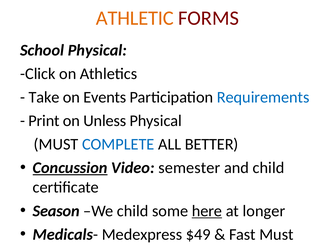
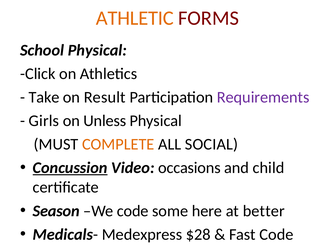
Events: Events -> Result (105, 97)
Requirements colour: blue -> purple (263, 97)
Print: Print -> Girls (44, 121)
COMPLETE colour: blue -> orange (118, 144)
BETTER: BETTER -> SOCIAL (211, 144)
semester: semester -> occasions (189, 168)
We child: child -> code (133, 211)
here underline: present -> none (207, 211)
longer: longer -> better (264, 211)
$49: $49 -> $28 (198, 235)
Fast Must: Must -> Code (276, 235)
